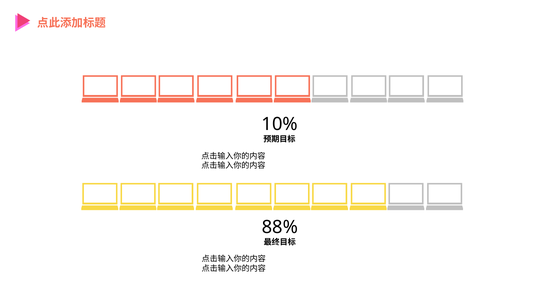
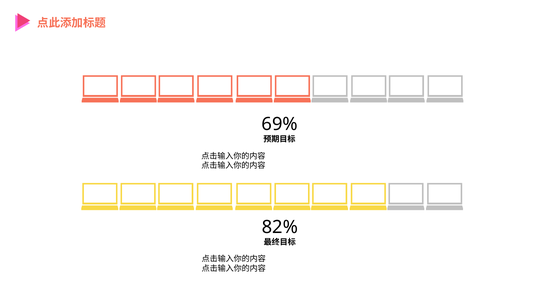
10%: 10% -> 69% (280, 124)
88%: 88% -> 82% (280, 227)
